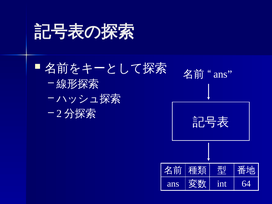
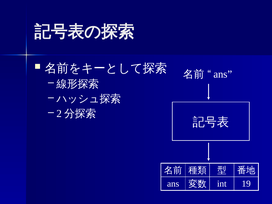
64: 64 -> 19 (246, 184)
